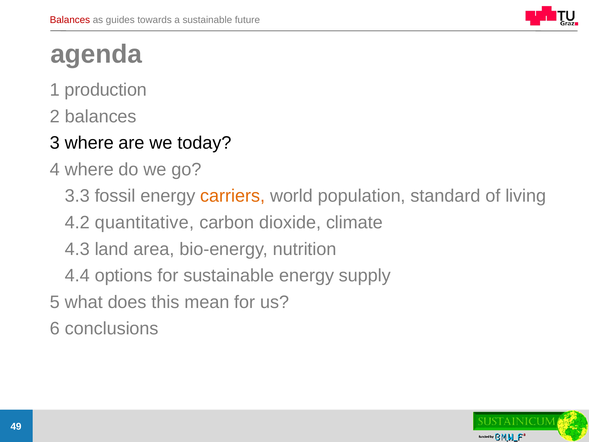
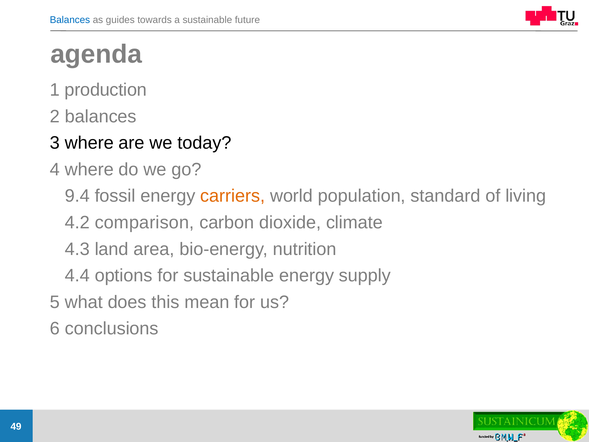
Balances colour: red -> blue (70, 20)
3.3: 3.3 -> 9.4 (77, 196)
quantitative: quantitative -> comparison (144, 222)
